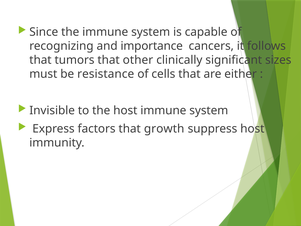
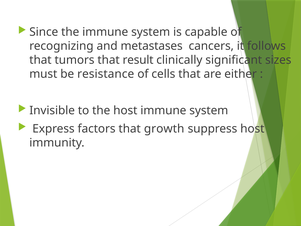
importance: importance -> metastases (152, 46)
other: other -> result (138, 60)
